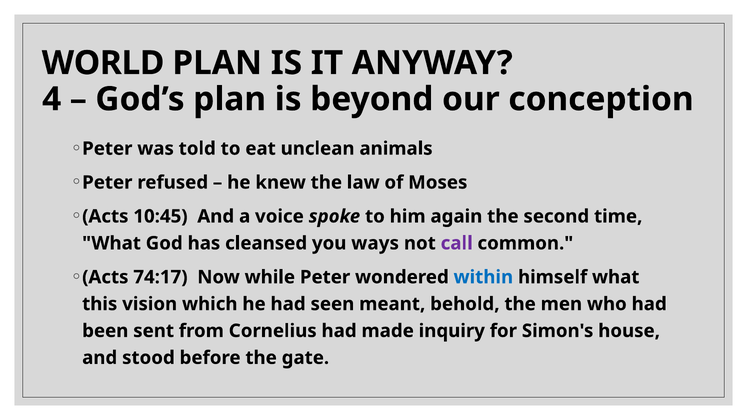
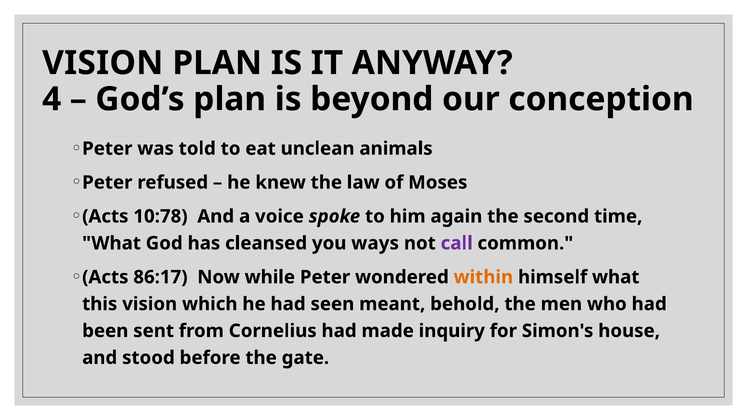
WORLD: WORLD -> VISION (103, 63)
10:45: 10:45 -> 10:78 (160, 216)
74:17: 74:17 -> 86:17 (160, 277)
within colour: blue -> orange (483, 277)
